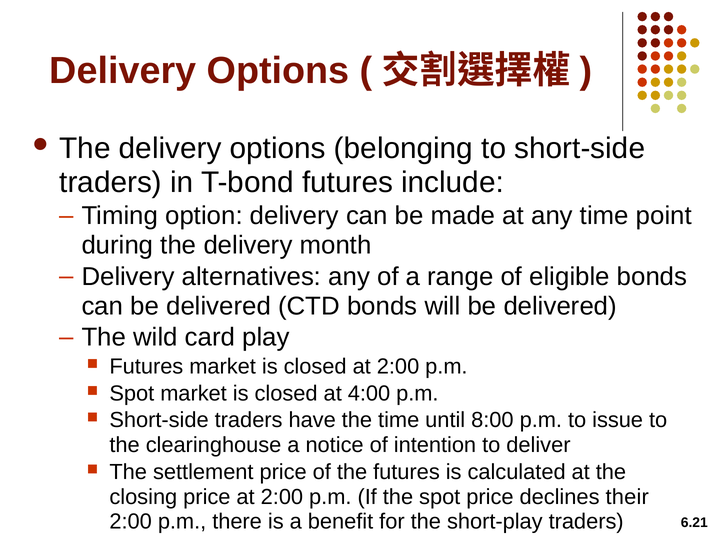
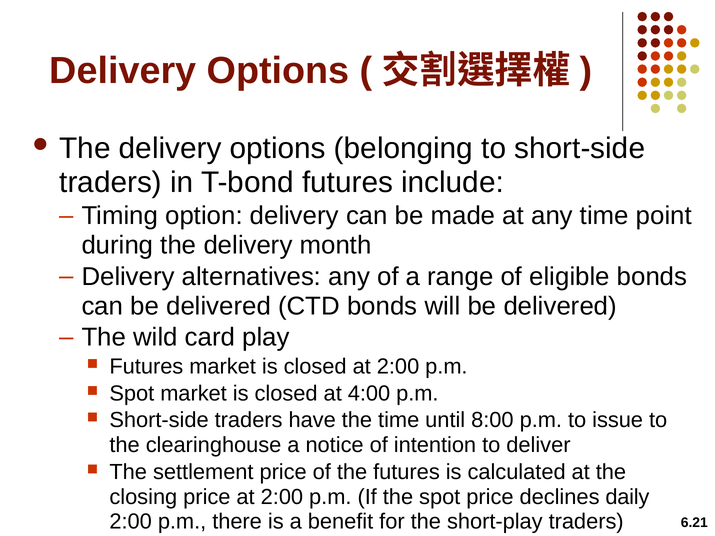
their: their -> daily (627, 497)
